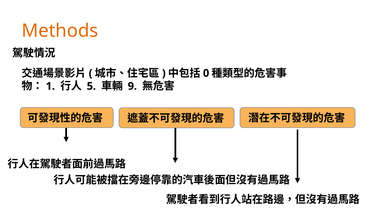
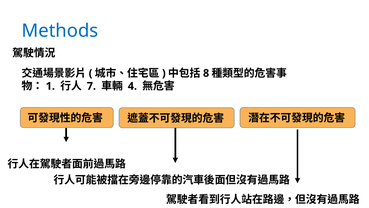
Methods colour: orange -> blue (60, 31)
0: 0 -> 8 (206, 73)
5: 5 -> 7 (91, 86)
9: 9 -> 4 (132, 86)
